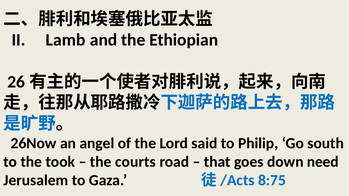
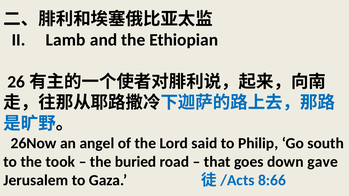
courts: courts -> buried (136, 162)
need: need -> gave (323, 162)
8:75: 8:75 -> 8:66 (272, 181)
